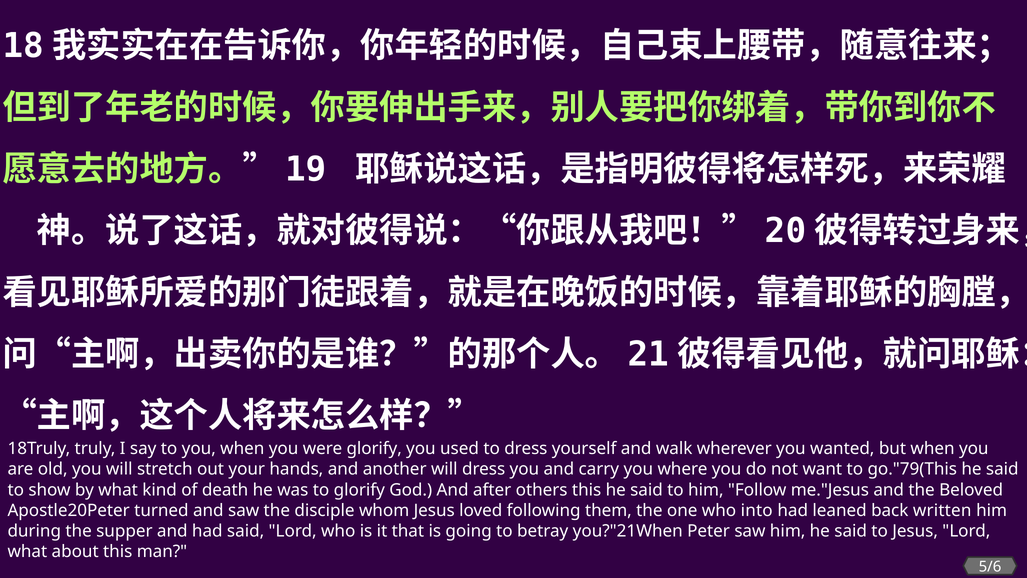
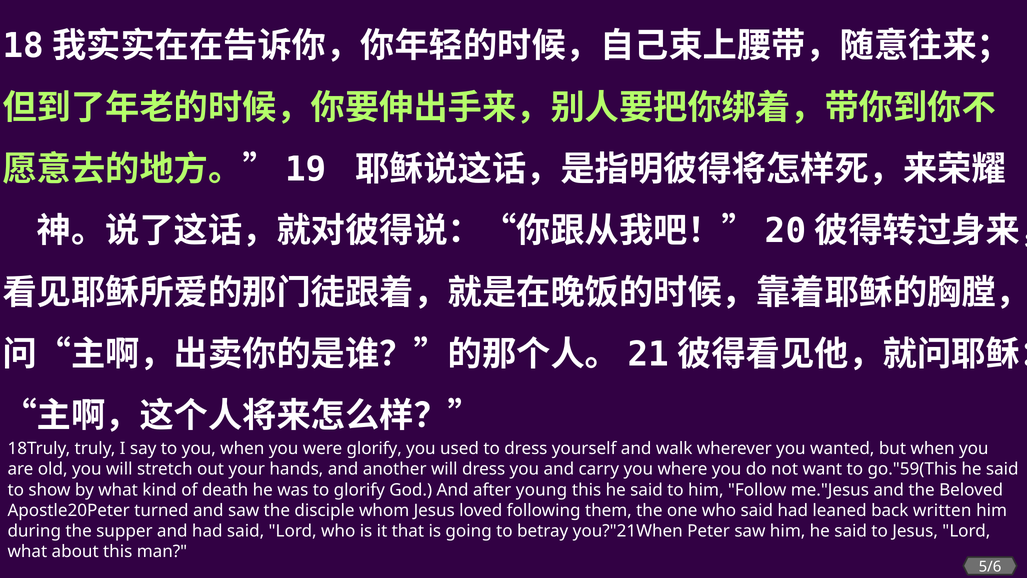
go."79(This: go."79(This -> go."59(This (912, 469)
others: others -> young (542, 490)
who into: into -> said (757, 510)
